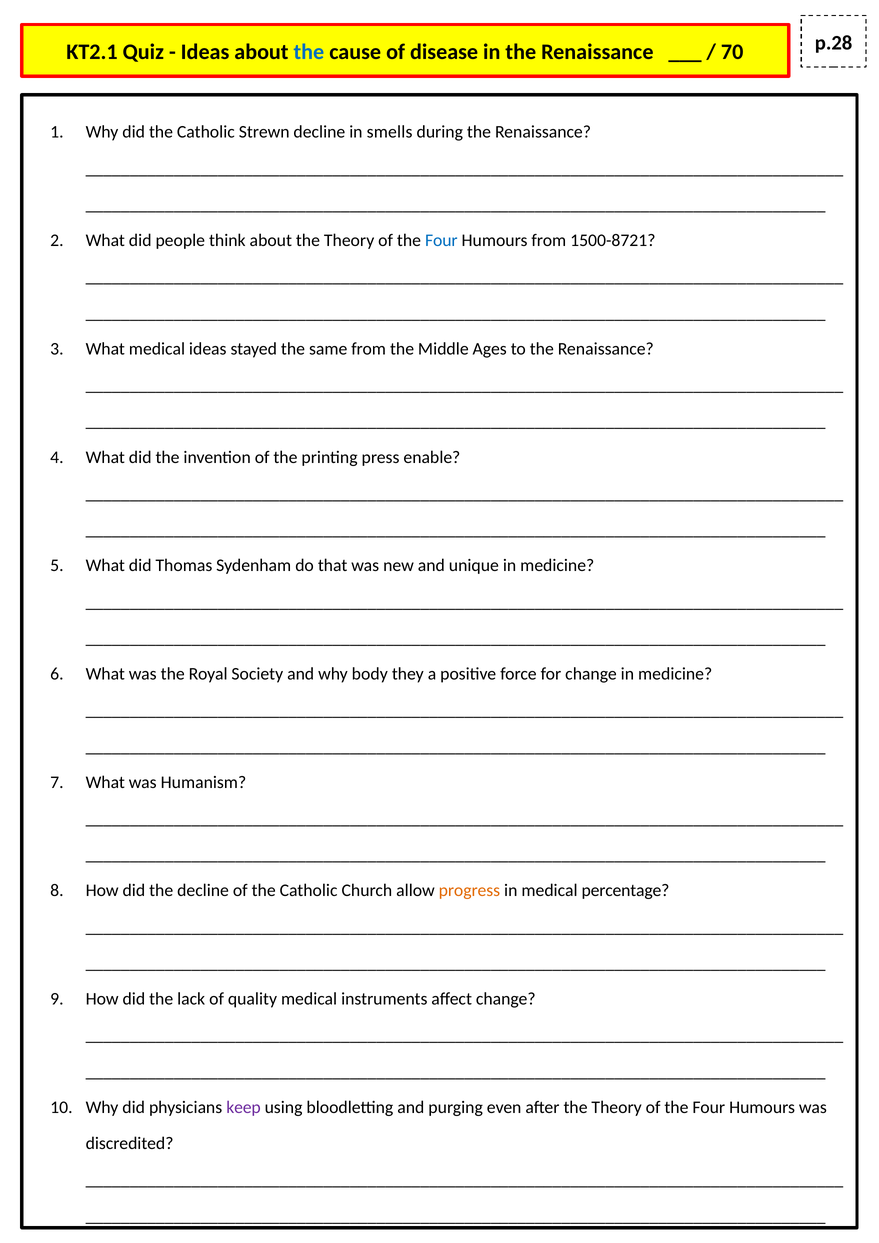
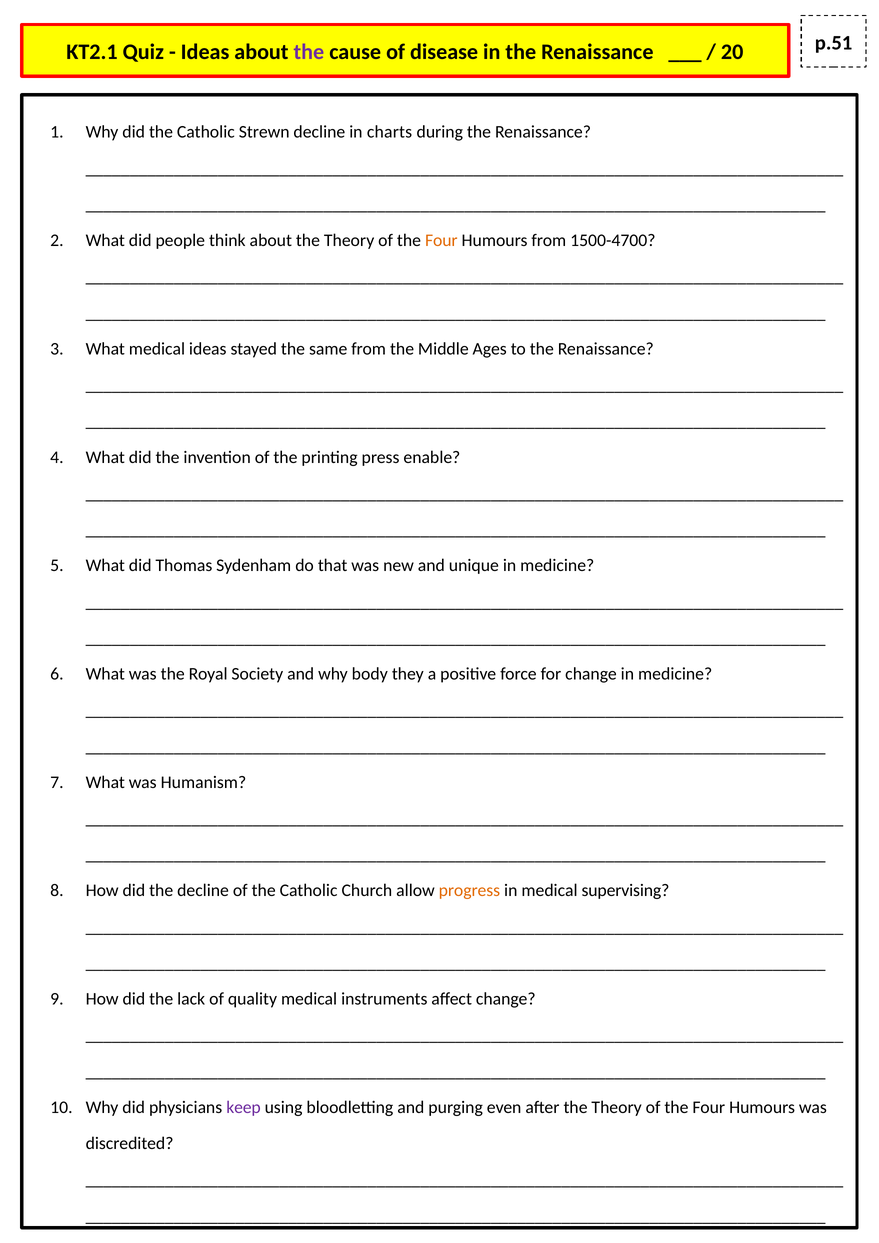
p.28: p.28 -> p.51 (834, 43)
the colour: blue -> purple (309, 52)
70: 70 -> 20 (732, 52)
smells: smells -> charts (390, 132)
Four colour: blue -> orange (441, 241)
1500-8721: 1500-8721 -> 1500-4700 (613, 241)
percentage: percentage -> supervising (625, 891)
